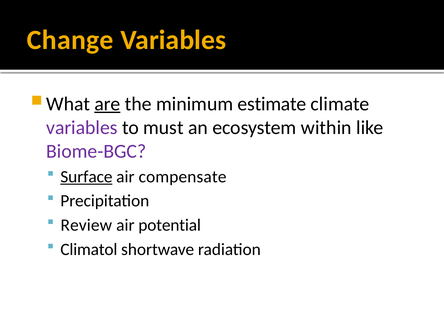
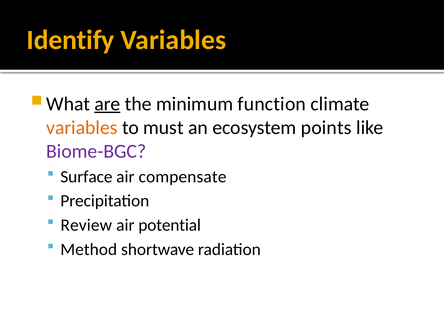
Change: Change -> Identify (71, 40)
estimate: estimate -> function (272, 104)
variables colour: purple -> orange (82, 128)
within: within -> points (326, 128)
Surface underline: present -> none (86, 177)
Climatol: Climatol -> Method (89, 249)
